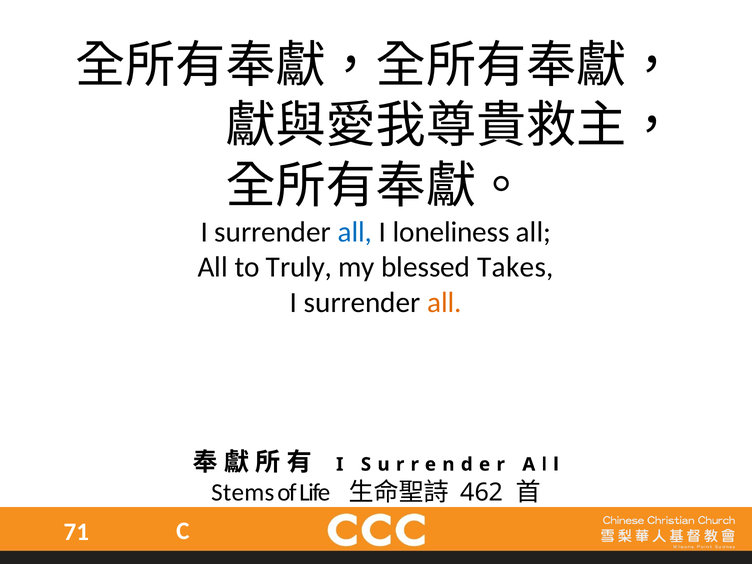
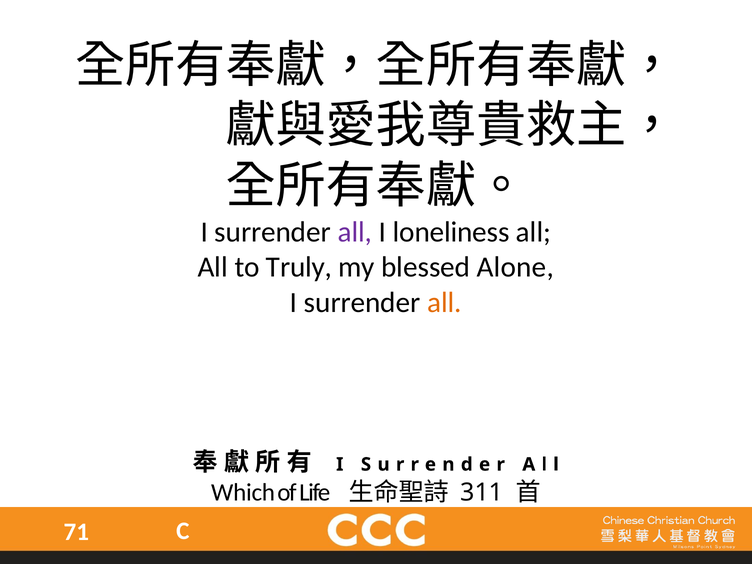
all colour: blue -> purple (355, 232)
Takes: Takes -> Alone (515, 267)
Stems: Stems -> Which (243, 492)
462: 462 -> 311 (482, 492)
